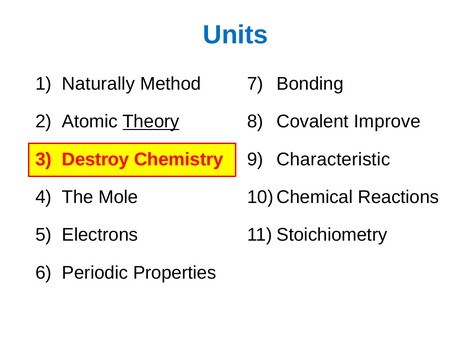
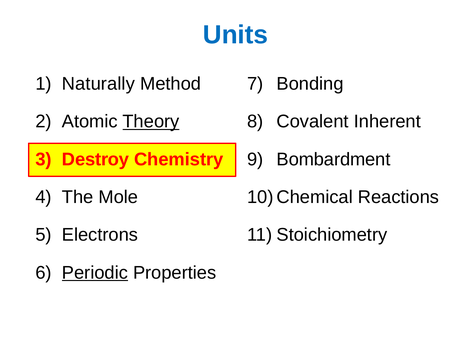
Improve: Improve -> Inherent (387, 121)
Characteristic: Characteristic -> Bombardment (334, 159)
Periodic underline: none -> present (95, 272)
